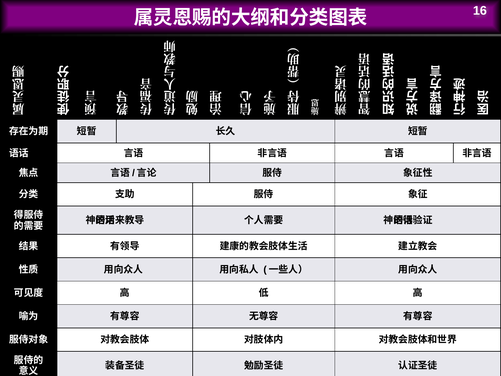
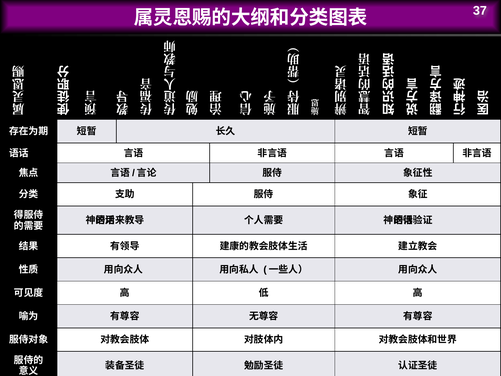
16: 16 -> 37 (480, 11)
